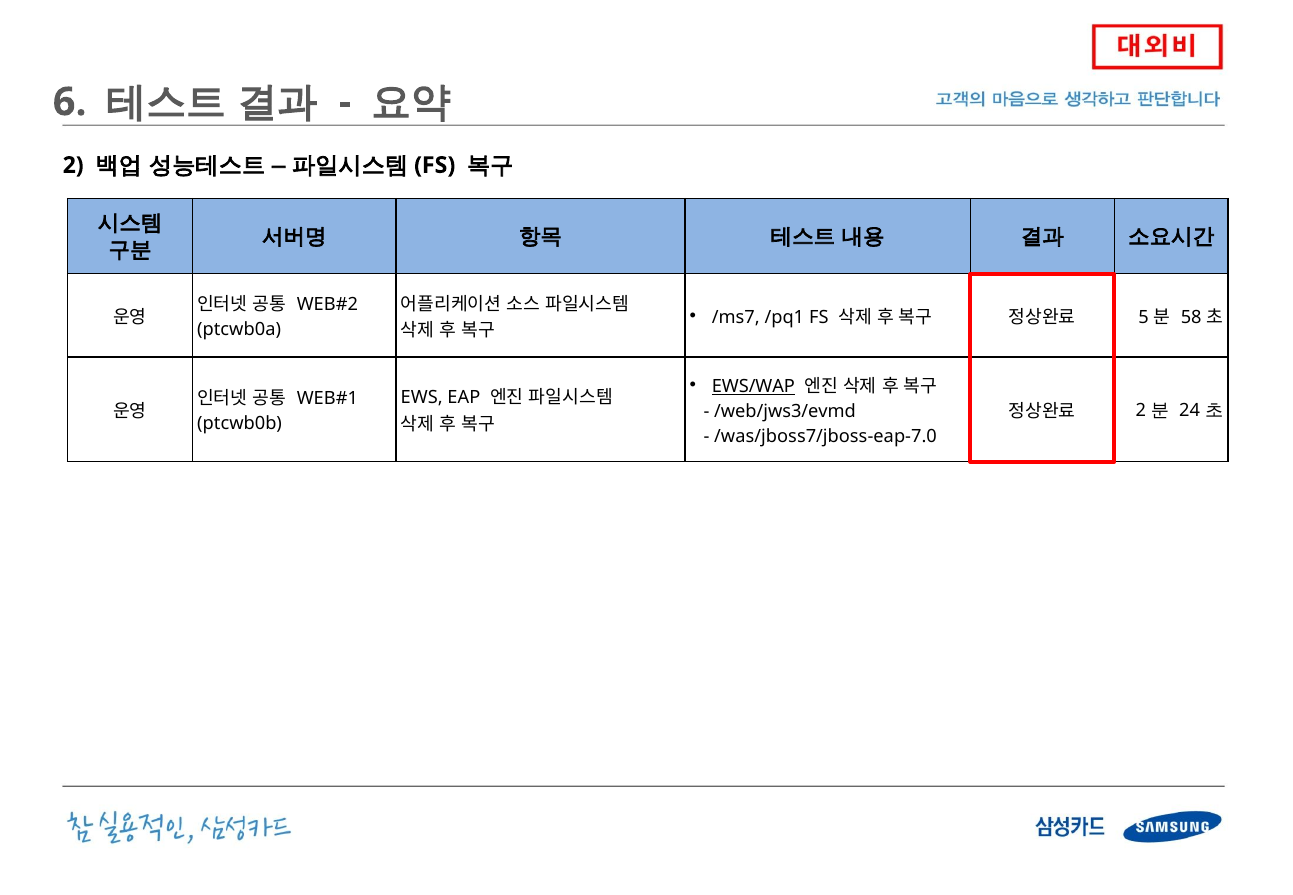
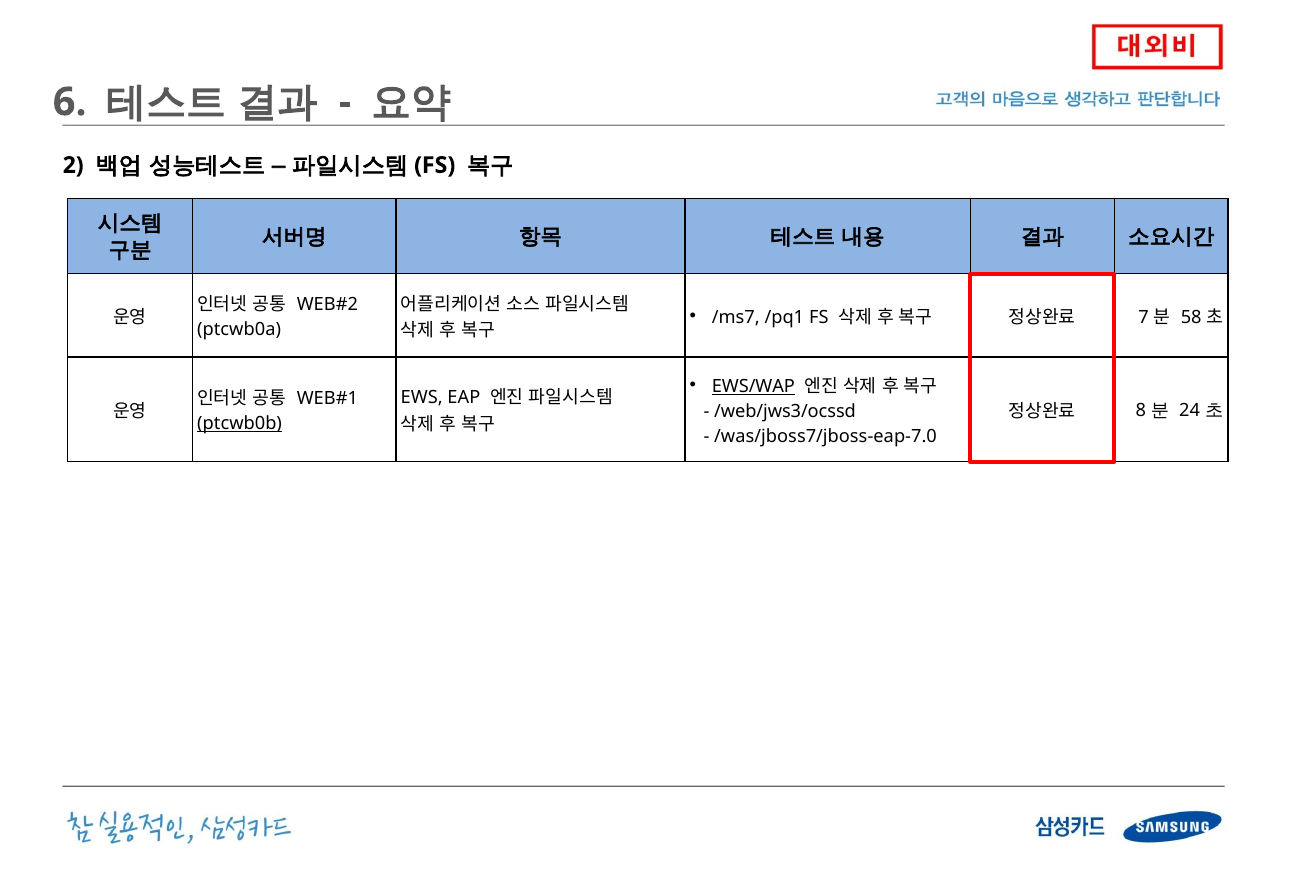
5: 5 -> 7 (1144, 317)
2: 2 -> 8 (1141, 410)
/web/jws3/evmd: /web/jws3/evmd -> /web/jws3/ocssd (785, 411)
ptcwb0b underline: none -> present (240, 424)
